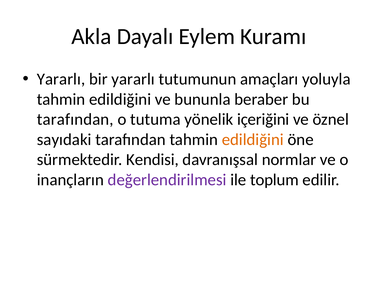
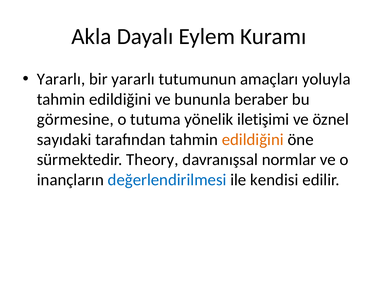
tarafından: tarafından -> görmesine (75, 120)
içeriğini: içeriğini -> iletişimi (263, 120)
Kendisi: Kendisi -> Theory (152, 160)
değerlendirilmesi colour: purple -> blue (167, 180)
toplum: toplum -> kendisi (274, 180)
